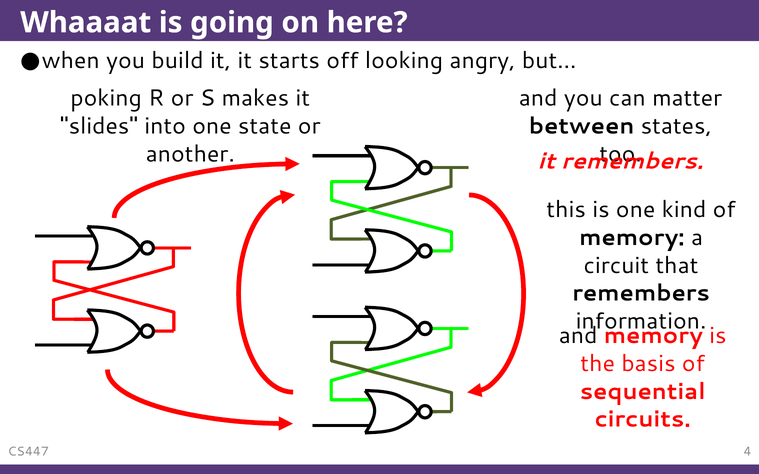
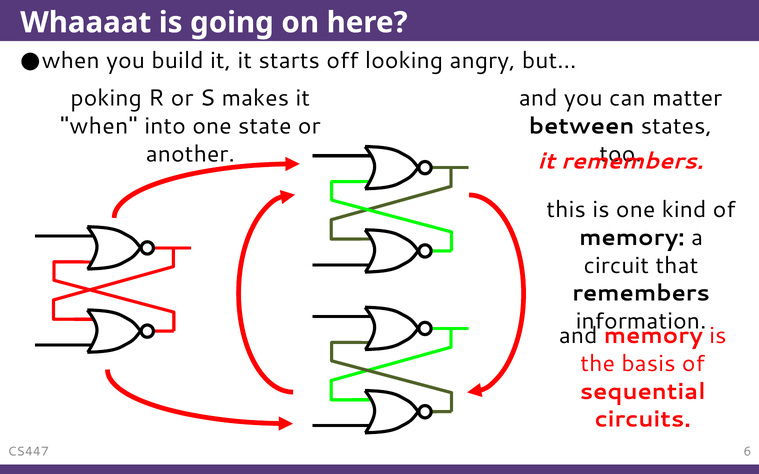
slides: slides -> when (99, 126)
4: 4 -> 6 (747, 452)
